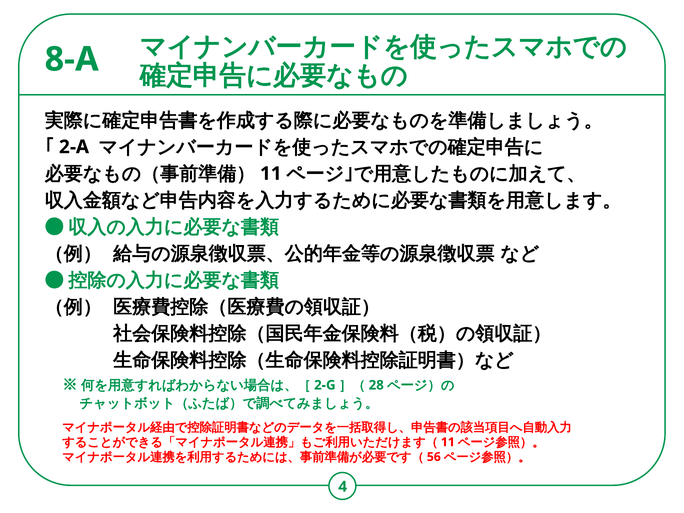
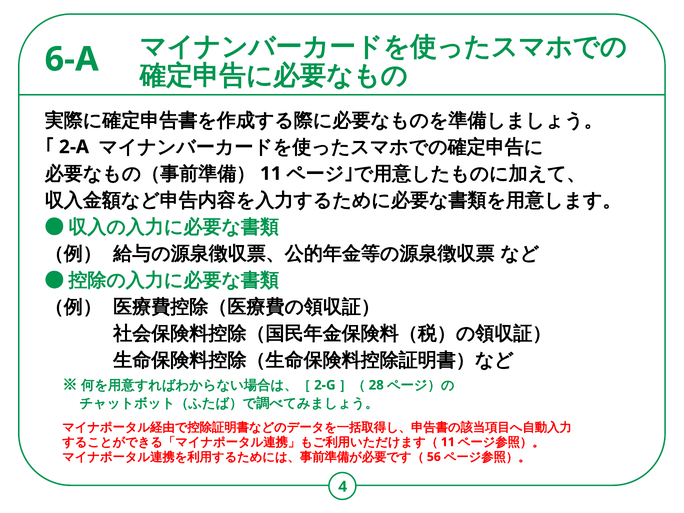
8-A: 8-A -> 6-A (72, 59)
